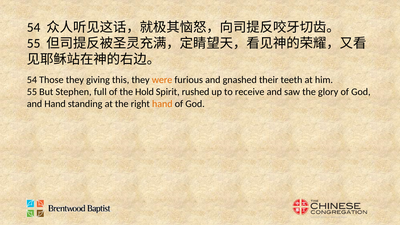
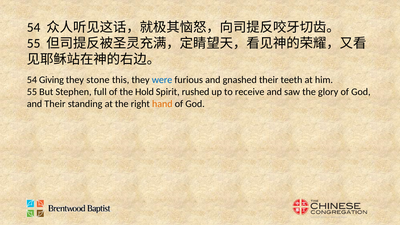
Those: Those -> Giving (51, 80)
giving: giving -> stone (98, 80)
were colour: orange -> blue (162, 80)
and Hand: Hand -> Their (55, 104)
